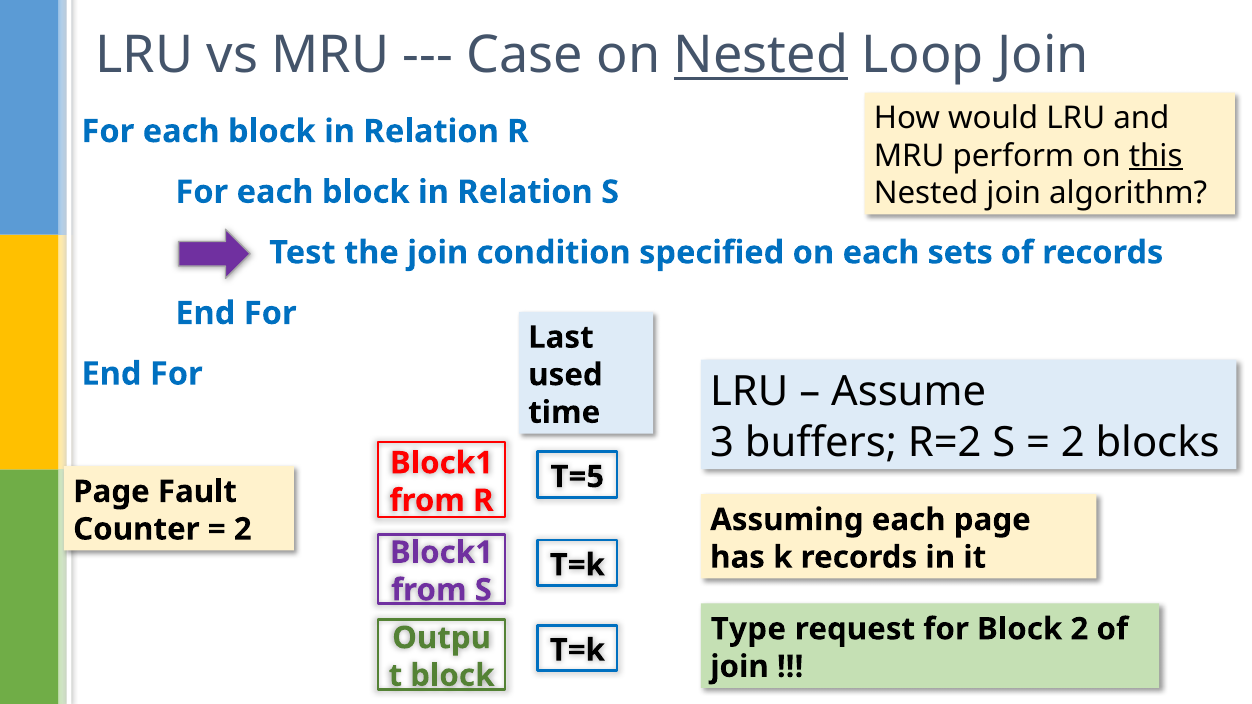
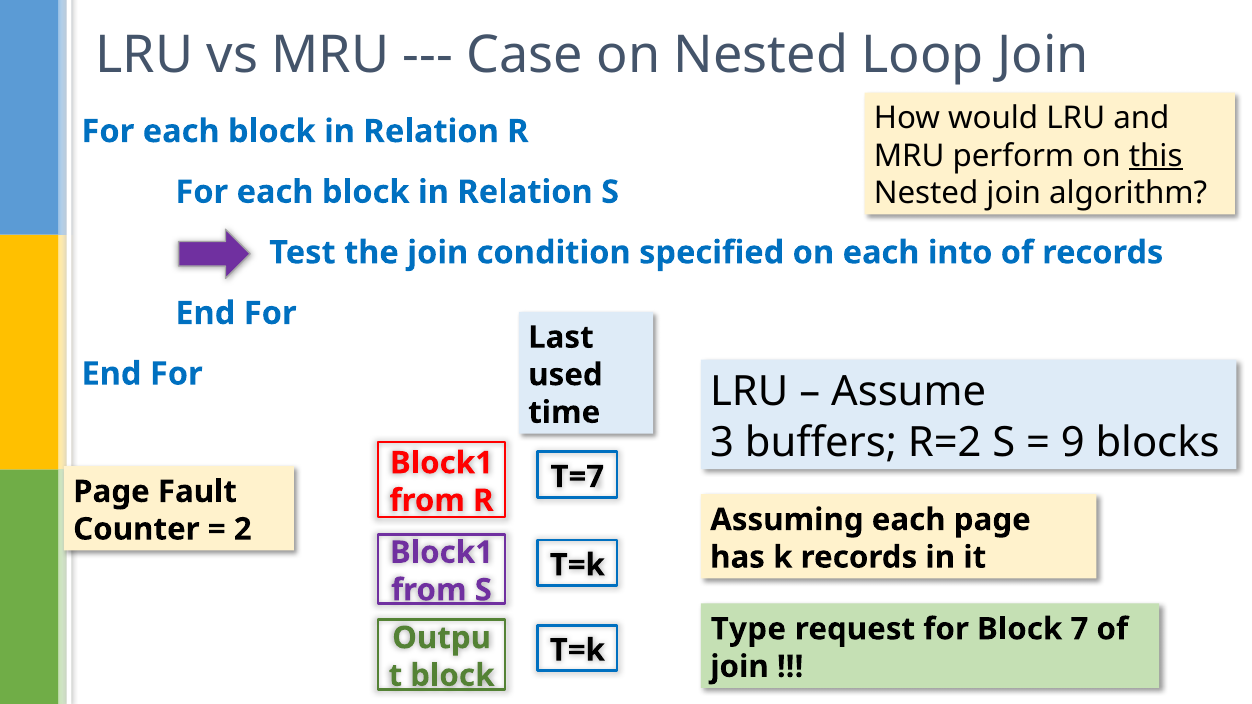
Nested underline: present -> none (761, 56)
sets: sets -> into (960, 253)
2: 2 -> 9 (1073, 442)
T=5: T=5 -> T=7 (577, 477)
Block 2: 2 -> 7 (1079, 629)
